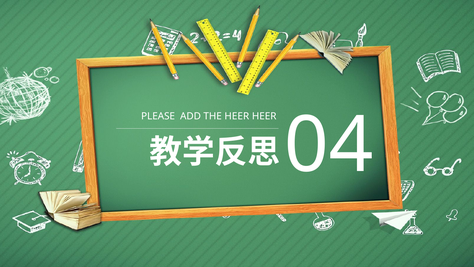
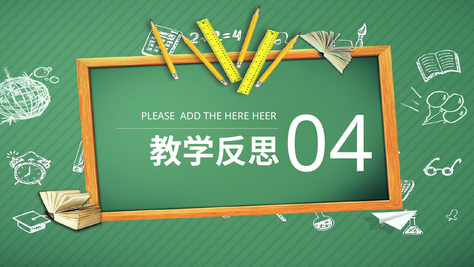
THE HEER: HEER -> HERE (237, 116)
